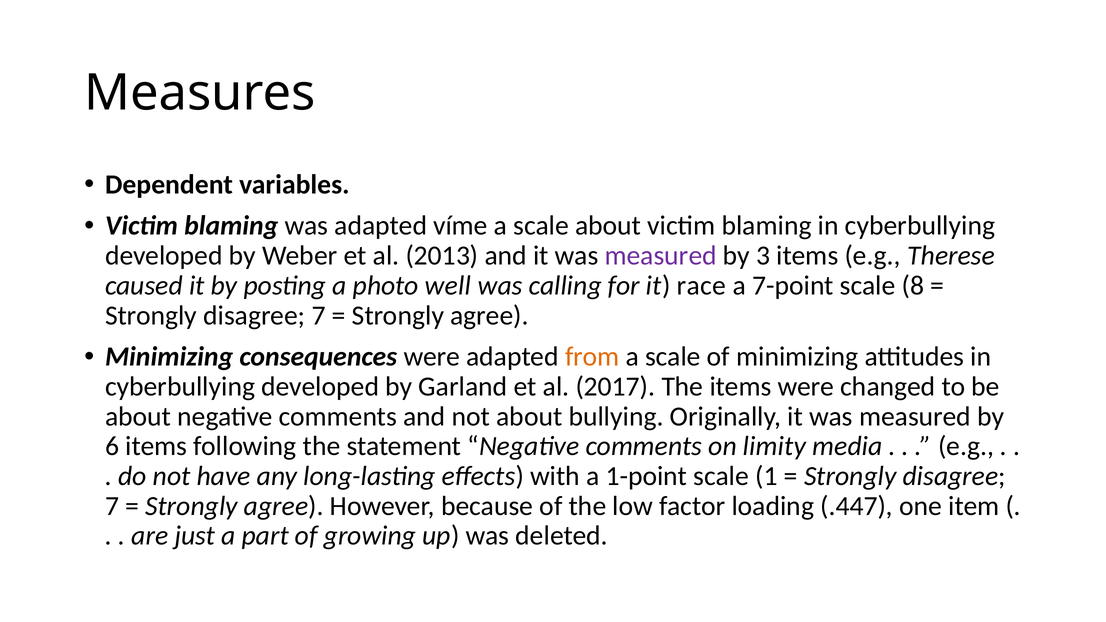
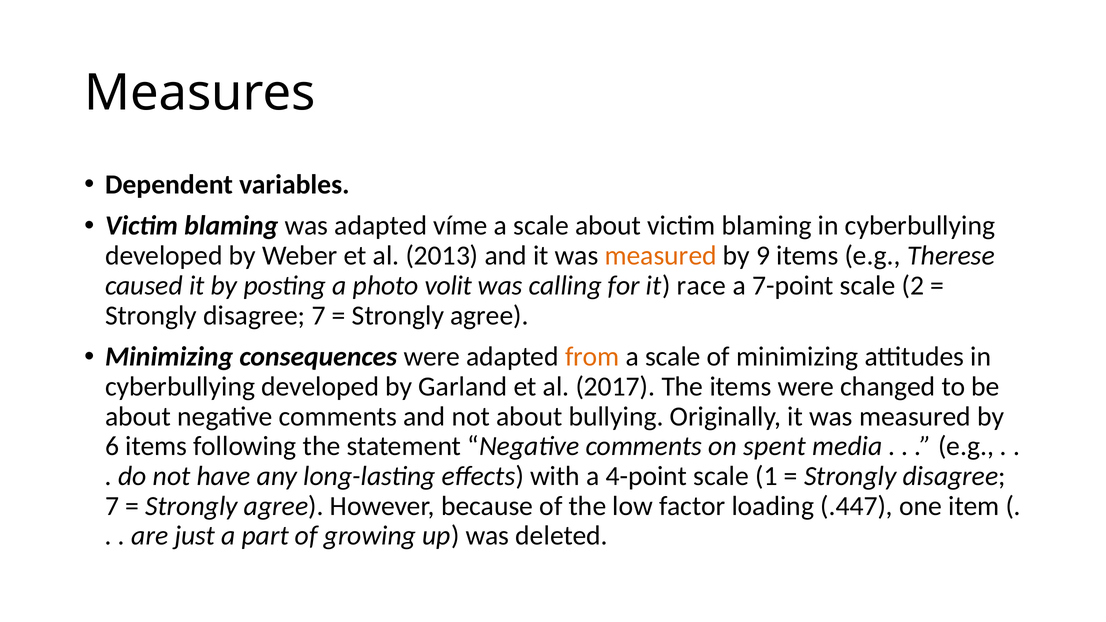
measured colour: purple -> orange (661, 256)
3: 3 -> 9 (763, 256)
well: well -> volit (448, 286)
8: 8 -> 2 (913, 286)
limity: limity -> spent (774, 446)
1-point: 1-point -> 4-point (646, 476)
